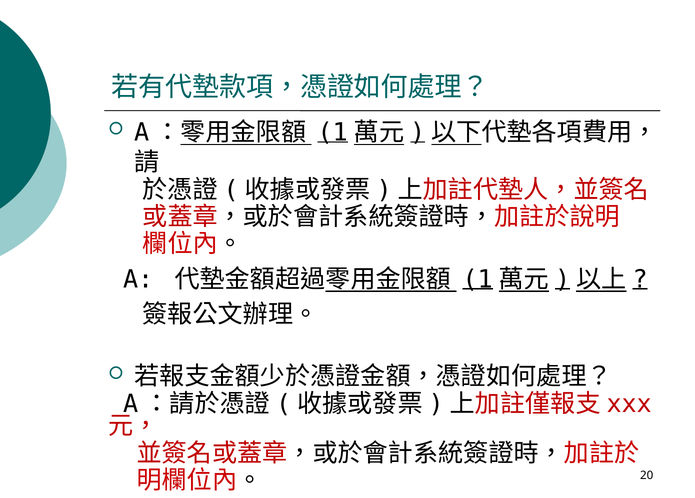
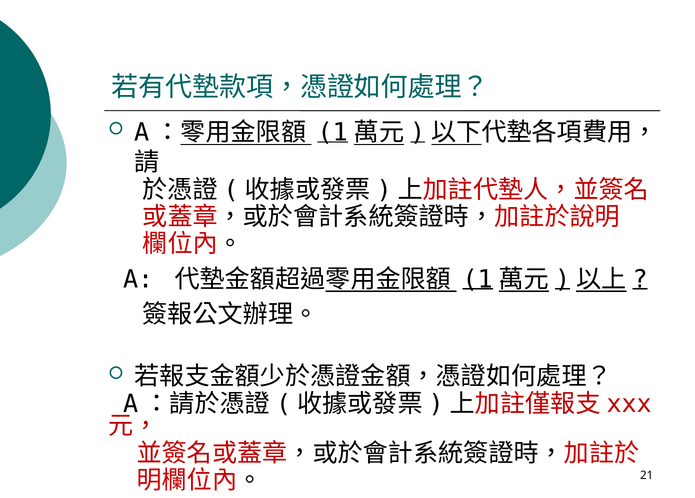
20: 20 -> 21 (647, 475)
